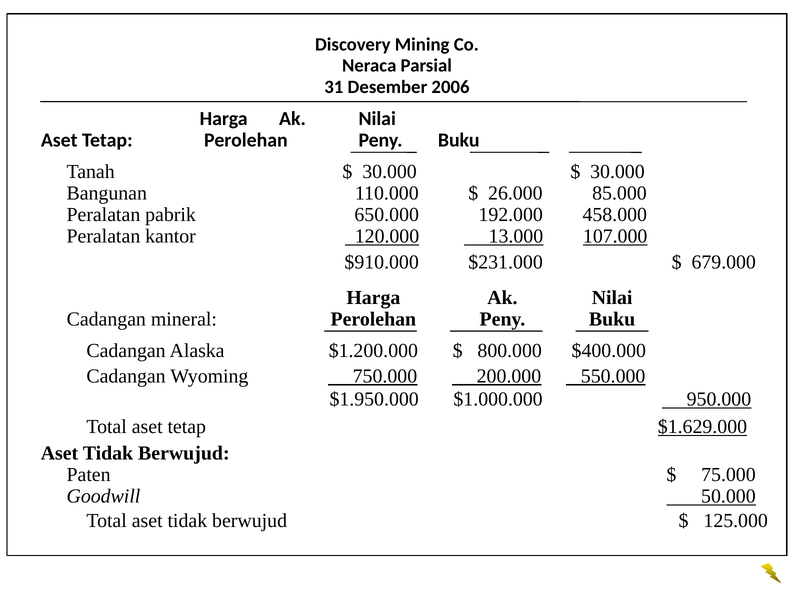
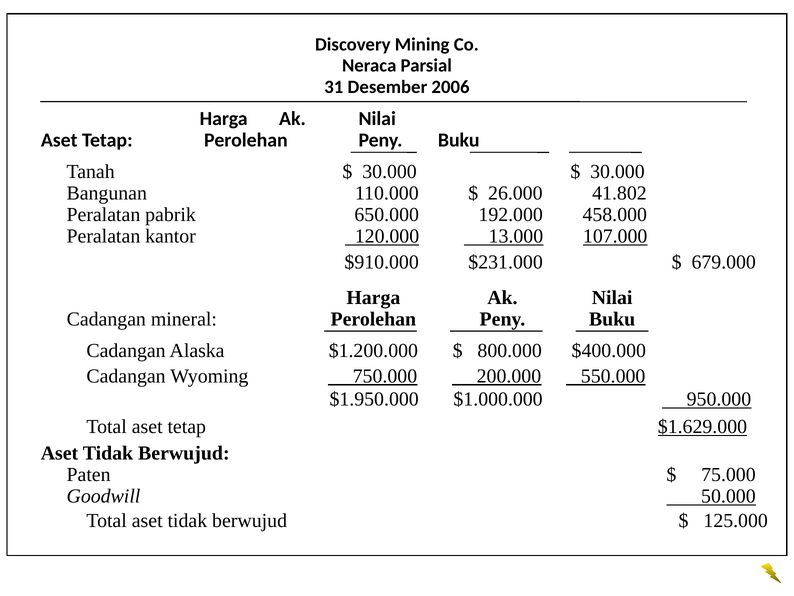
85.000: 85.000 -> 41.802 (619, 193)
